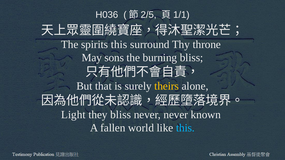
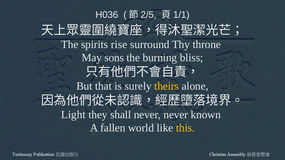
spirits this: this -> rise (119, 44)
they bliss: bliss -> shall (121, 115)
this colour: light blue -> yellow (185, 128)
